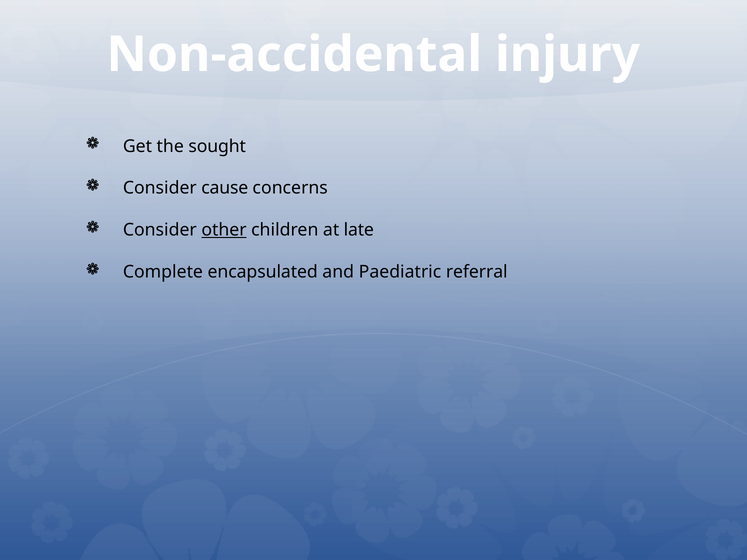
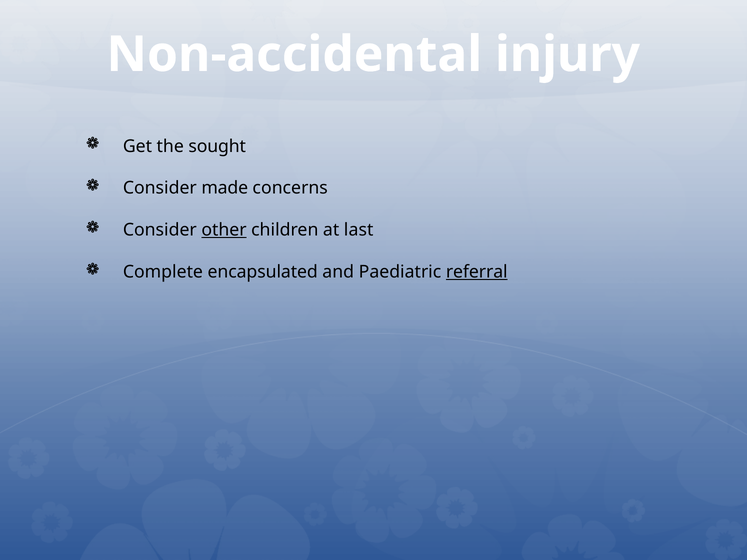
cause: cause -> made (225, 188)
late: late -> last (359, 230)
referral underline: none -> present (477, 272)
